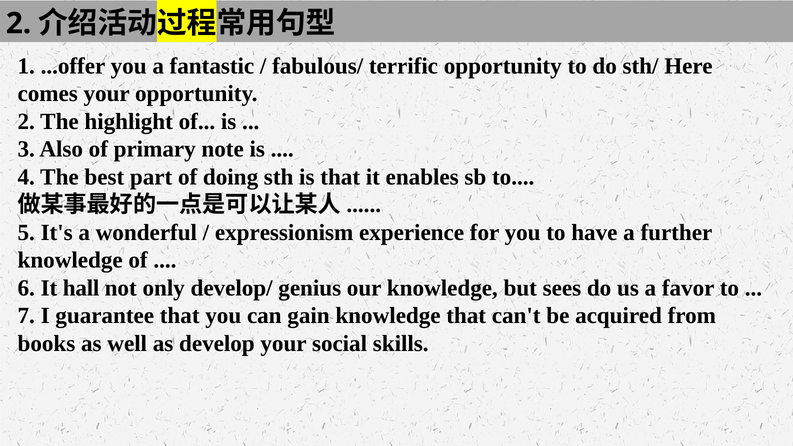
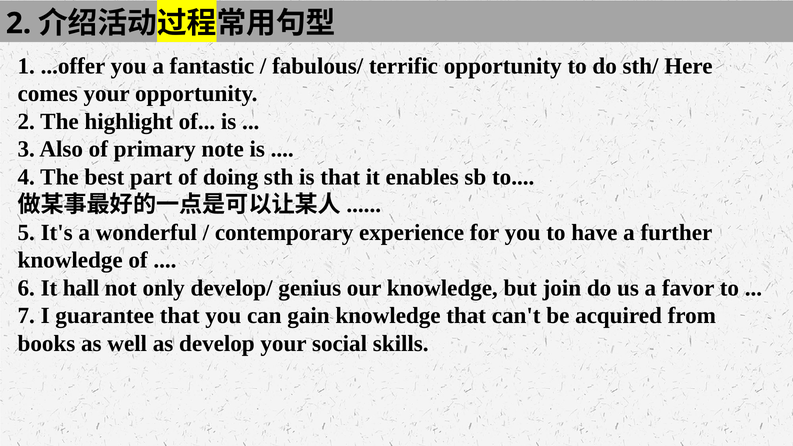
expressionism: expressionism -> contemporary (284, 233)
sees: sees -> join (562, 288)
